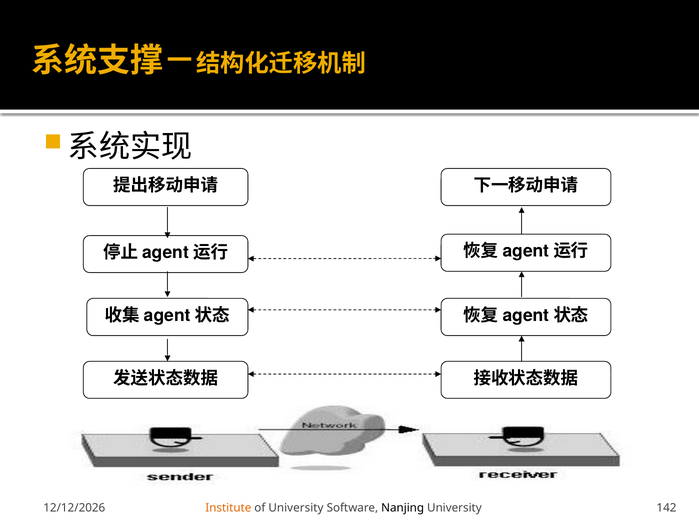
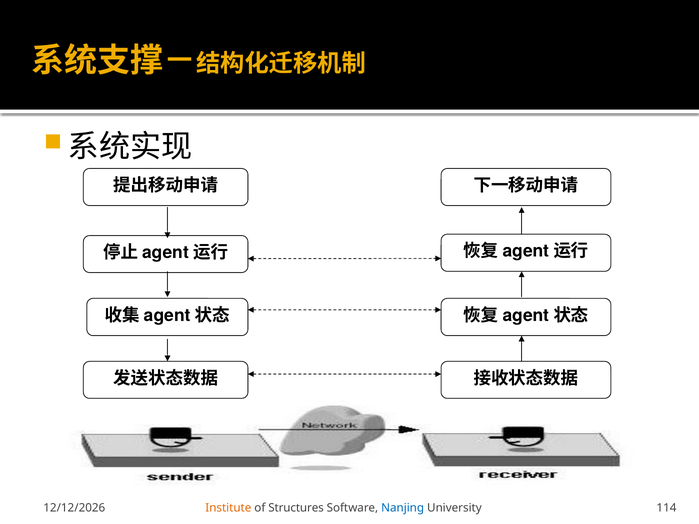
of University: University -> Structures (296, 508)
Nanjing colour: black -> blue (403, 508)
142: 142 -> 114 (666, 508)
